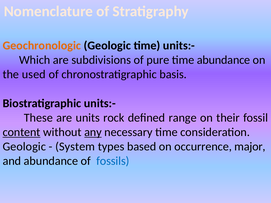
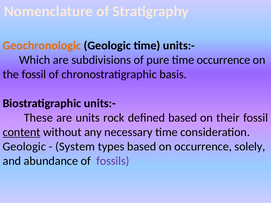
time abundance: abundance -> occurrence (224, 60)
the used: used -> fossil (34, 74)
defined range: range -> based (183, 118)
any underline: present -> none (93, 132)
major: major -> solely (250, 147)
fossils colour: blue -> purple (113, 161)
